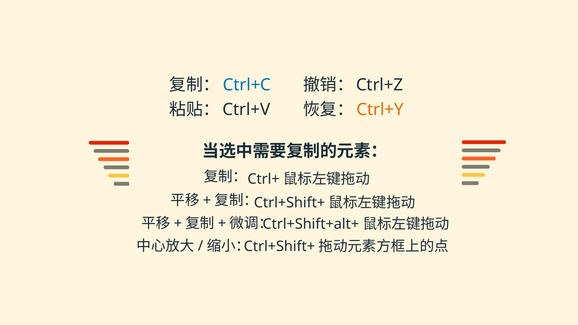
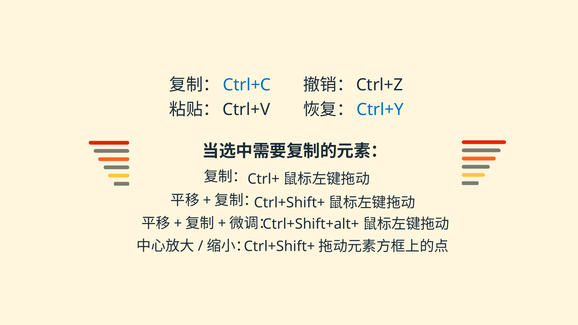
Ctrl+Y colour: orange -> blue (380, 110)
